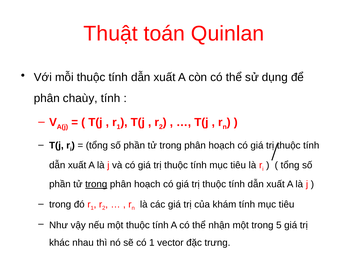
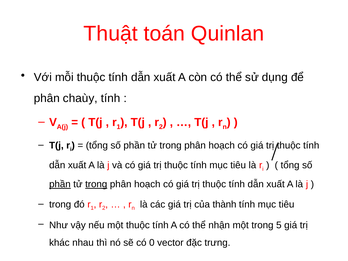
phần underline: none -> present (60, 184)
khám: khám -> thành (224, 204)
có 1: 1 -> 0 (152, 243)
